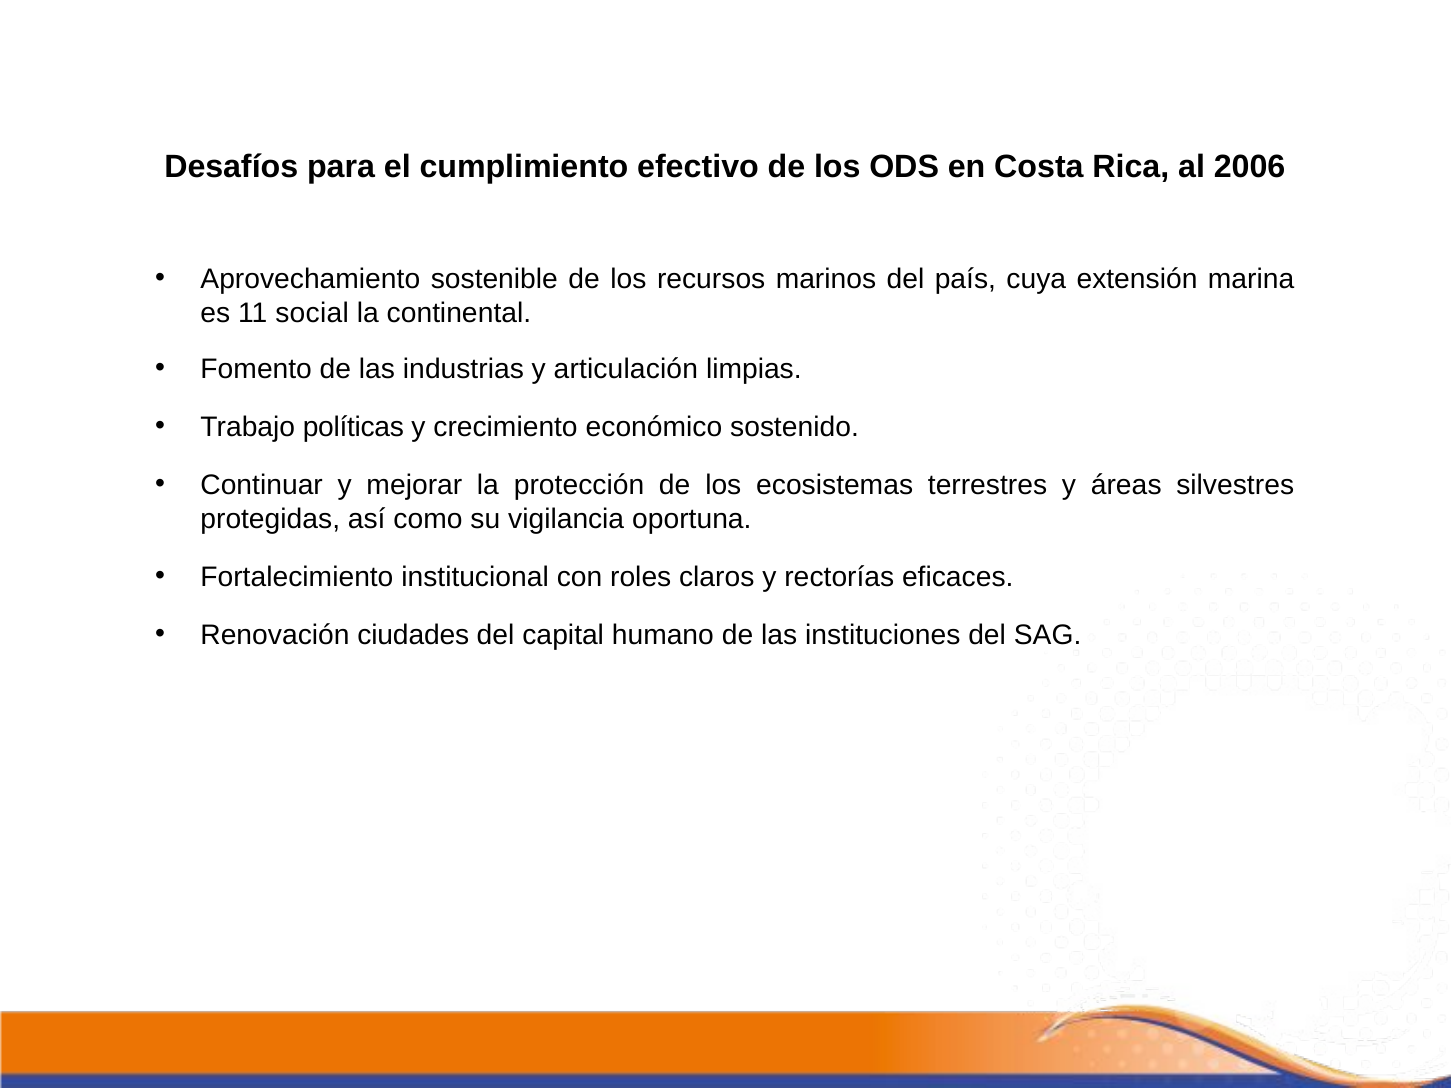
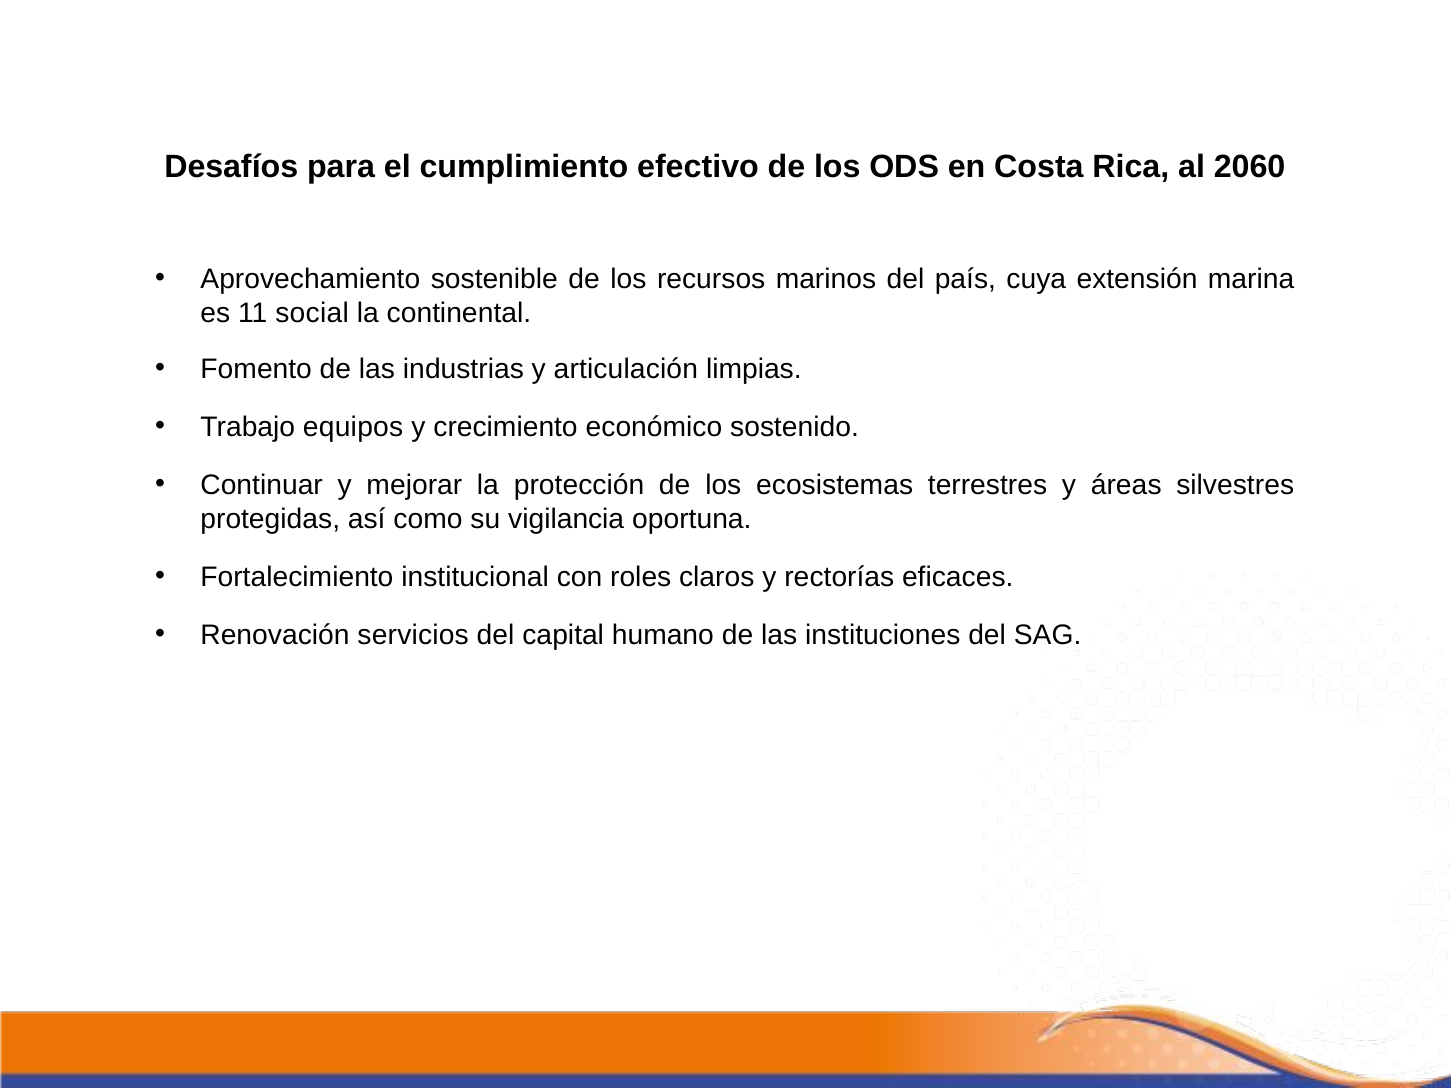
2006: 2006 -> 2060 (1250, 166)
políticas: políticas -> equipos (353, 427)
ciudades: ciudades -> servicios (413, 635)
